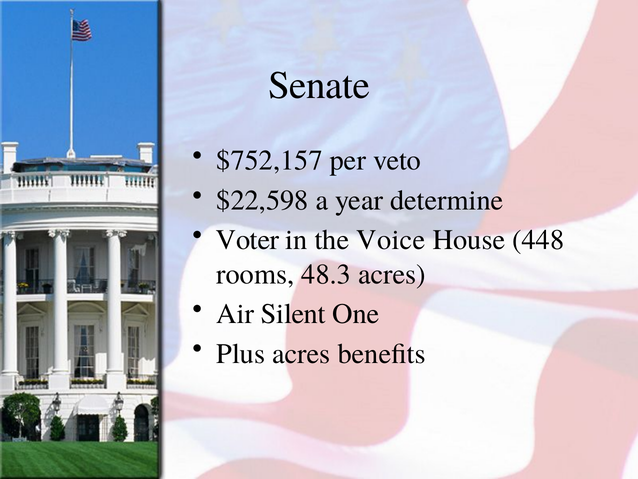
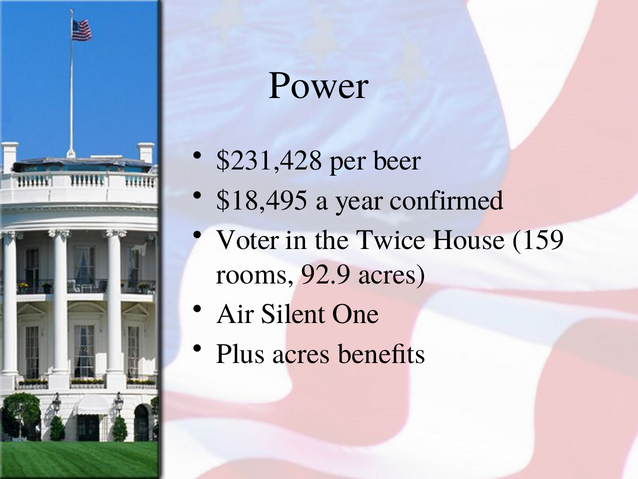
Senate: Senate -> Power (319, 85)
$752,157: $752,157 -> $231,428 (270, 160)
veto: veto -> beer (397, 160)
$22,598: $22,598 -> $18,495 (262, 200)
determine: determine -> confirmed (447, 200)
Voice: Voice -> Twice (391, 240)
448: 448 -> 159 (538, 240)
48.3: 48.3 -> 92.9 (326, 274)
